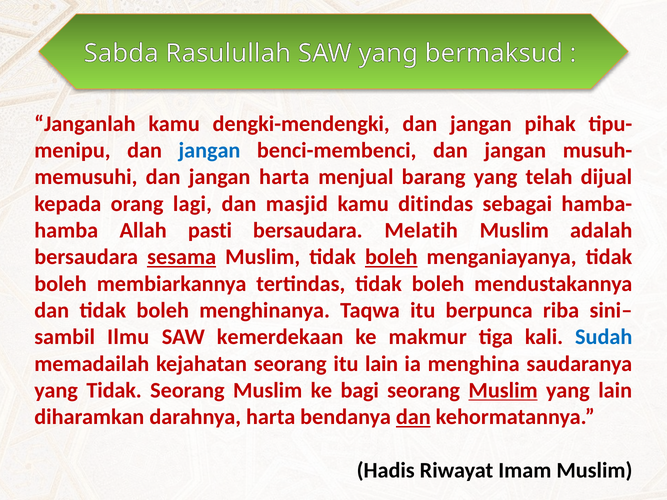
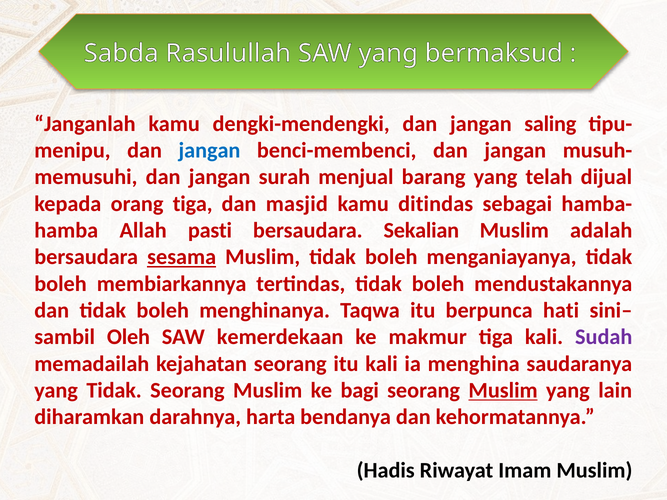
pihak: pihak -> saling (550, 124)
jangan harta: harta -> surah (284, 177)
orang lagi: lagi -> tiga (193, 204)
Melatih: Melatih -> Sekalian (421, 230)
boleh underline: present -> none (391, 257)
riba: riba -> hati (561, 311)
Ilmu: Ilmu -> Oleh (128, 337)
Sudah colour: blue -> purple (604, 337)
itu lain: lain -> kali (381, 364)
dan underline: present -> none (413, 417)
